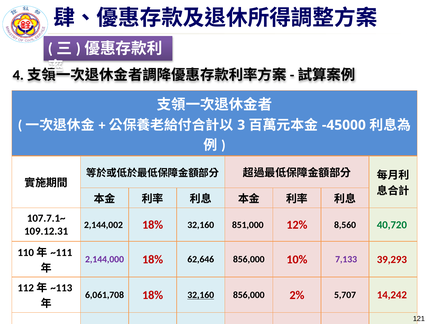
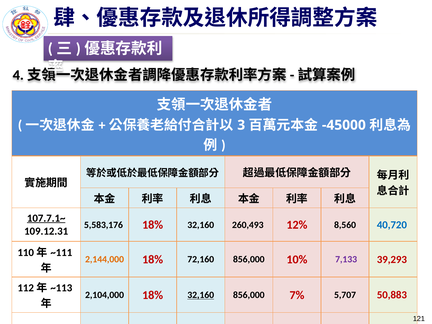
107.7.1~ underline: none -> present (46, 218)
2,144,002: 2,144,002 -> 5,583,176 (103, 225)
851,000: 851,000 -> 260,493 (248, 225)
40,720 colour: green -> blue (392, 225)
2,144,000 colour: purple -> orange (105, 259)
62,646: 62,646 -> 72,160 (201, 259)
6,061,708: 6,061,708 -> 2,104,000 (105, 295)
2%: 2% -> 7% (297, 295)
14,242: 14,242 -> 50,883 (392, 295)
